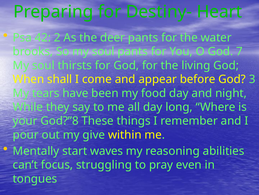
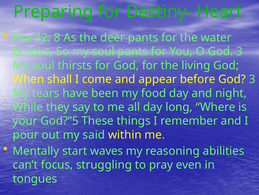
2: 2 -> 8 (57, 38)
O God 7: 7 -> 3 (239, 51)
God?”8: God?”8 -> God?”5 (60, 121)
give: give -> said (94, 134)
